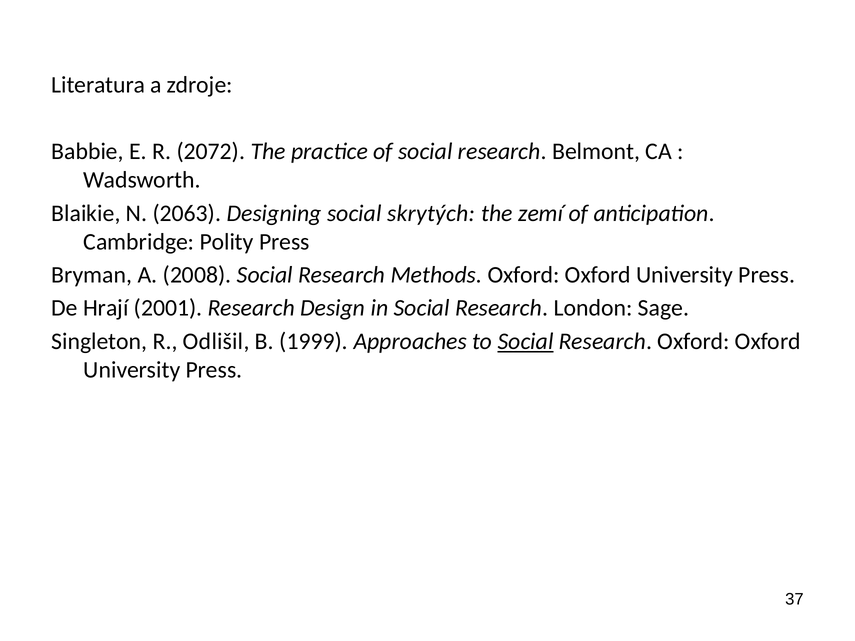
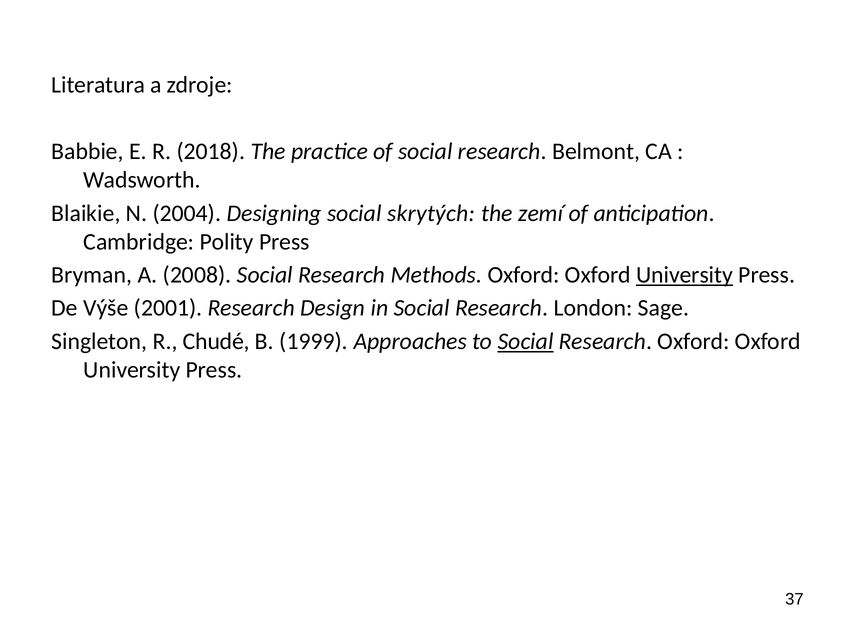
2072: 2072 -> 2018 (211, 151)
2063: 2063 -> 2004 (187, 213)
University underline: none -> present (685, 275)
Hrají: Hrají -> Výše (106, 308)
Odlišil: Odlišil -> Chudé (216, 342)
